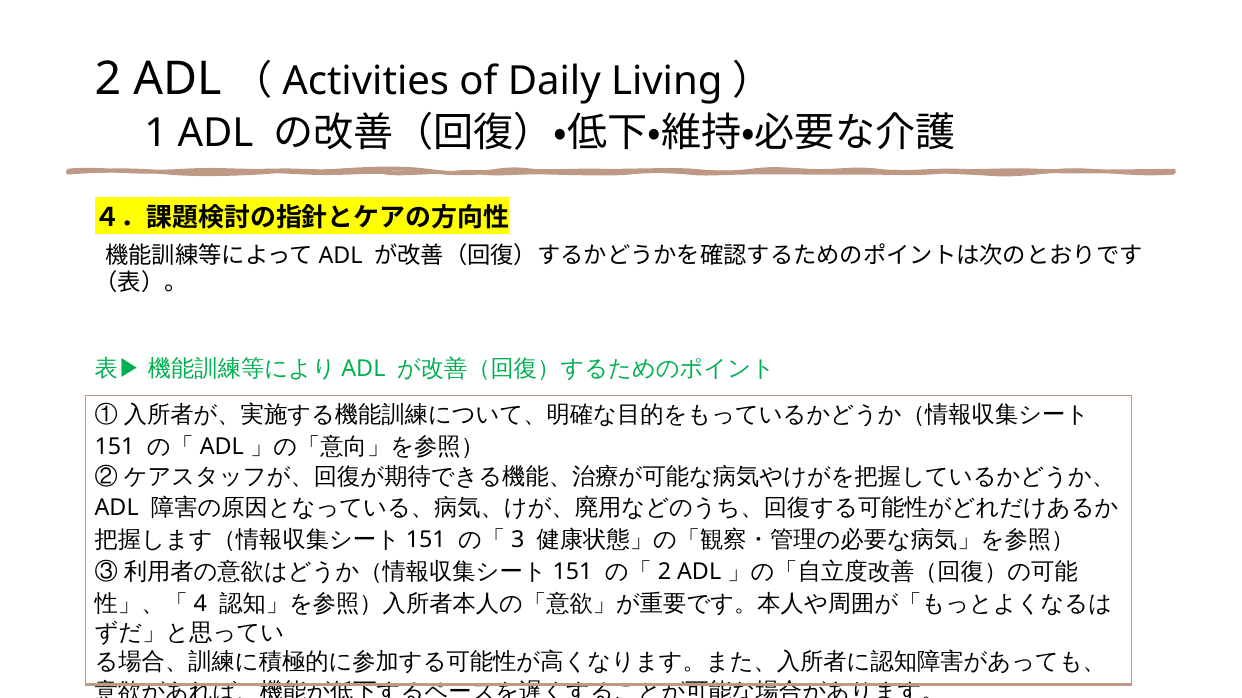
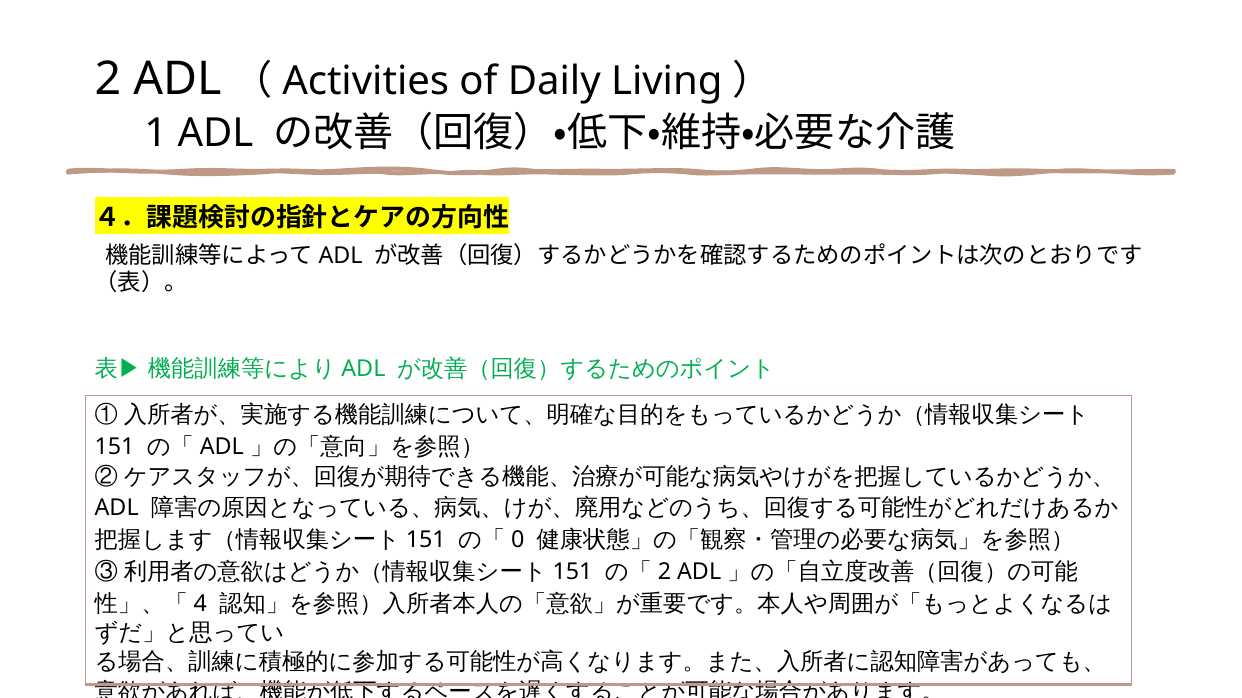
3: 3 -> 0 (518, 540)
